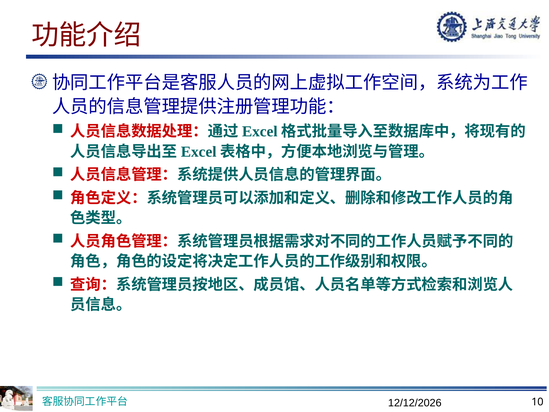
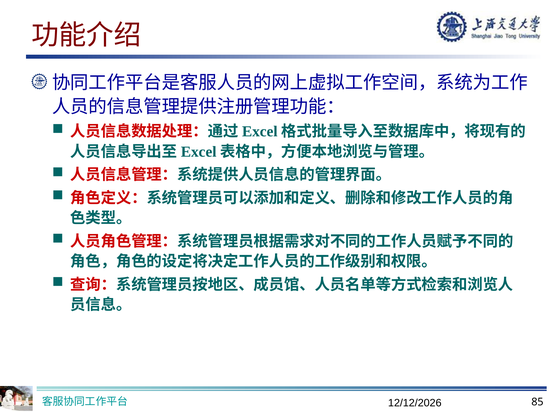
10: 10 -> 85 (537, 402)
